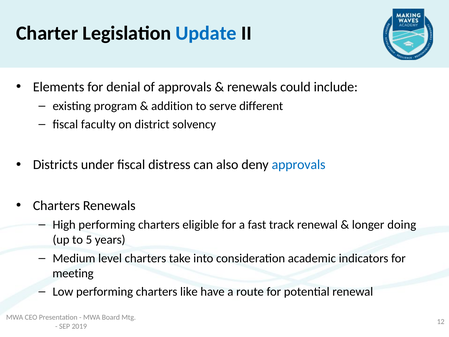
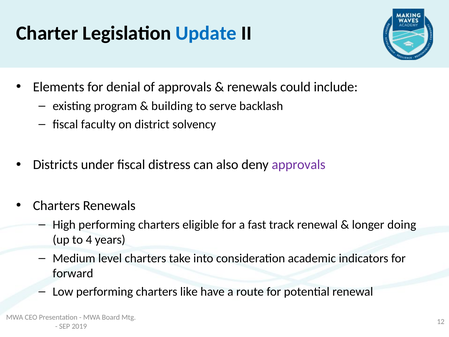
addition: addition -> building (172, 106)
different: different -> backlash (261, 106)
approvals colour: blue -> purple (299, 165)
5: 5 -> 4 (89, 240)
meeting: meeting -> forward (73, 273)
